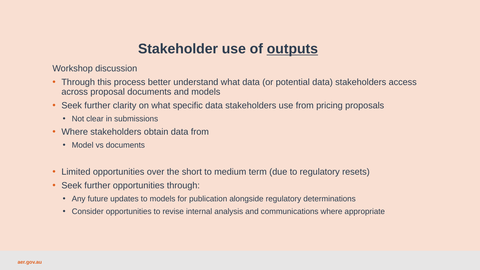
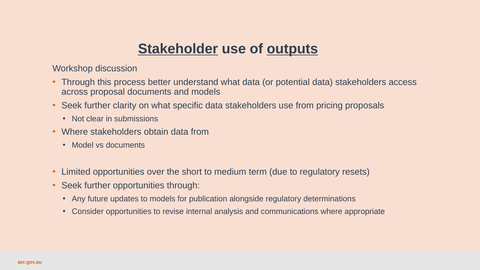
Stakeholder underline: none -> present (178, 49)
